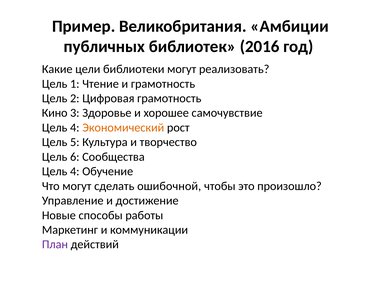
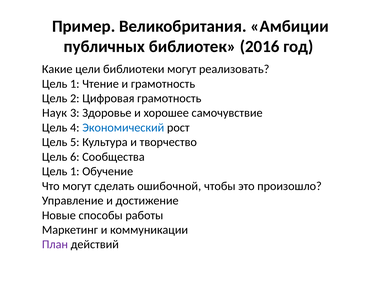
Кино: Кино -> Наук (55, 113)
Экономический colour: orange -> blue (123, 127)
4: 4 -> 1 (75, 171)
